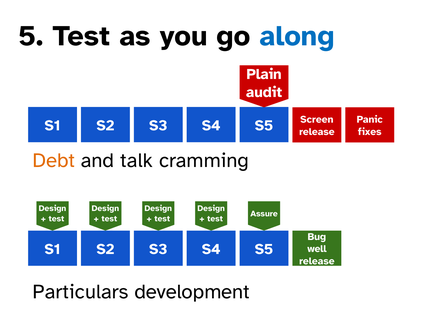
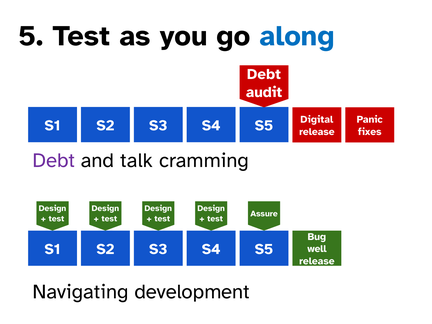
Plain: Plain -> Debt (264, 74)
Screen: Screen -> Digital (317, 119)
Debt colour: orange -> purple (54, 160)
Particulars: Particulars -> Navigating (81, 292)
